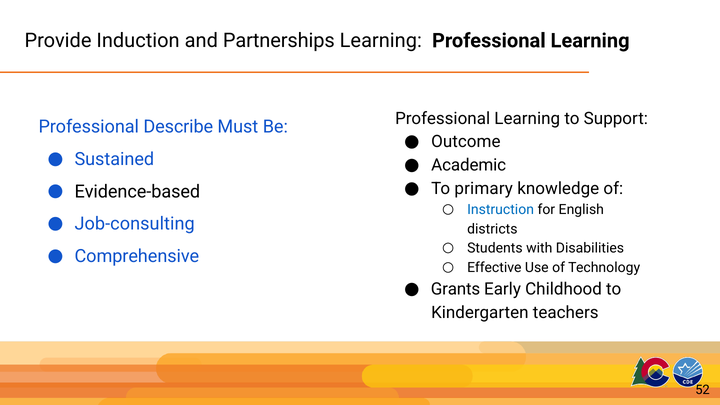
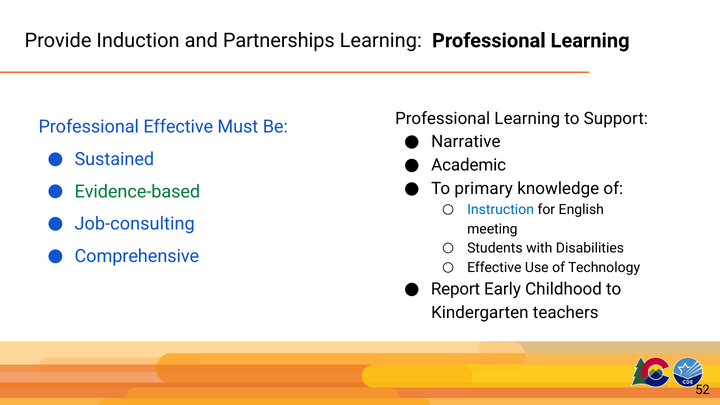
Professional Describe: Describe -> Effective (178, 127)
Outcome: Outcome -> Narrative (466, 142)
Evidence-based colour: black -> green (137, 192)
districts: districts -> meeting (492, 229)
Grants: Grants -> Report (456, 289)
